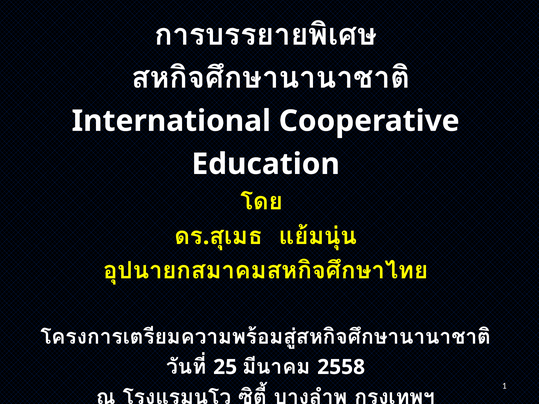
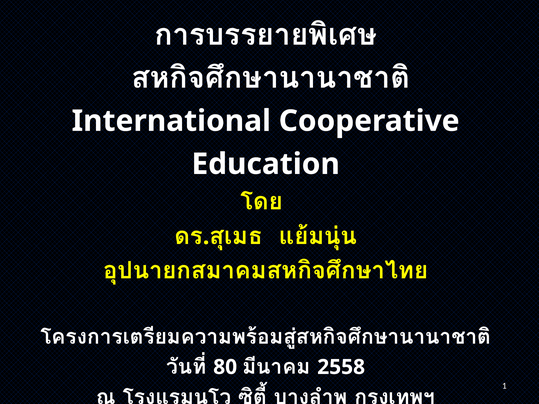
25: 25 -> 80 (225, 367)
